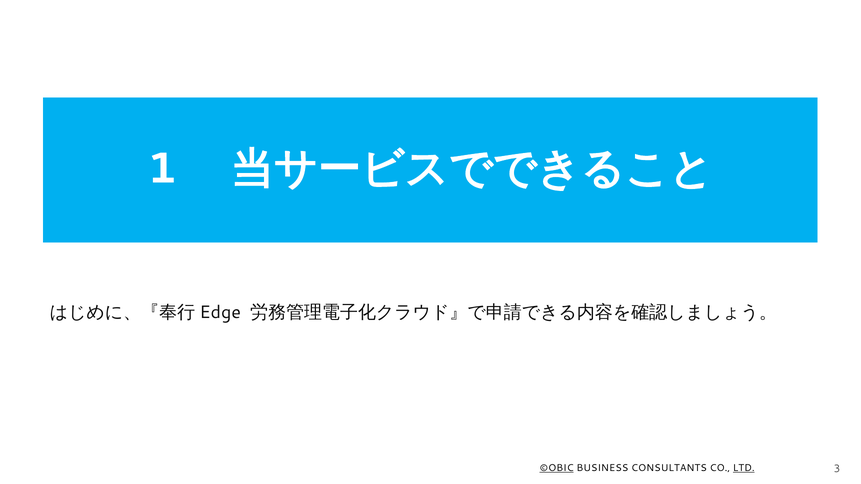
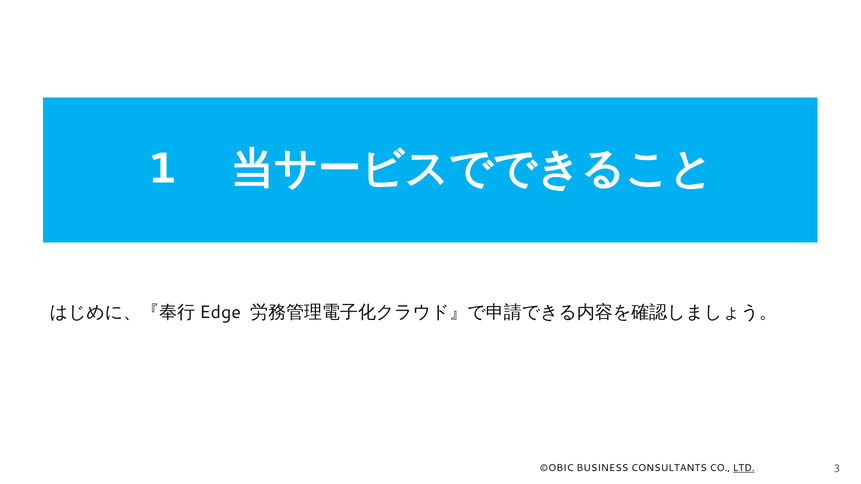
©OBIC underline: present -> none (557, 468)
